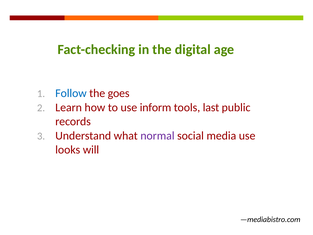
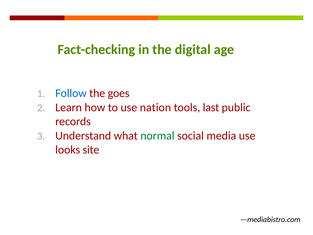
inform: inform -> nation (155, 107)
normal colour: purple -> green (157, 135)
will: will -> site (91, 150)
